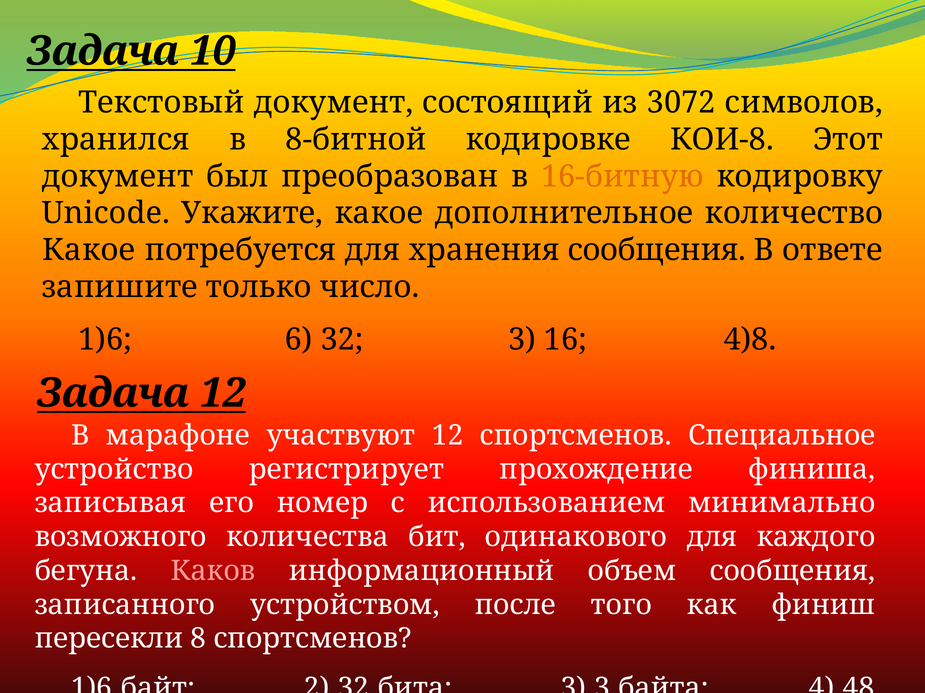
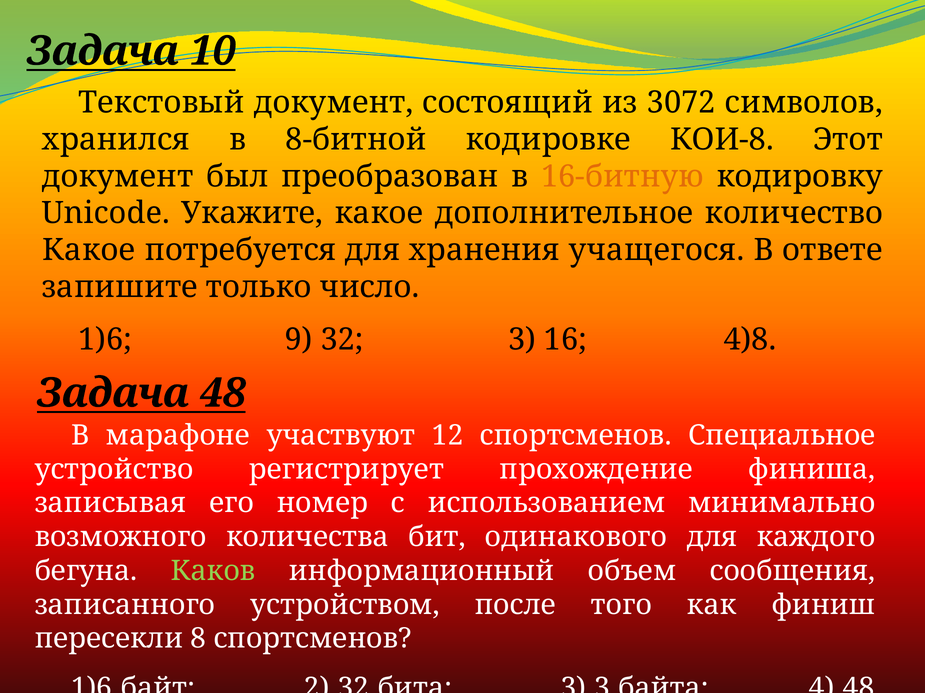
хранения сообщения: сообщения -> учащегося (657, 251)
6: 6 -> 9 (299, 340)
Задача 12: 12 -> 48 (223, 394)
Каков colour: pink -> light green (213, 572)
